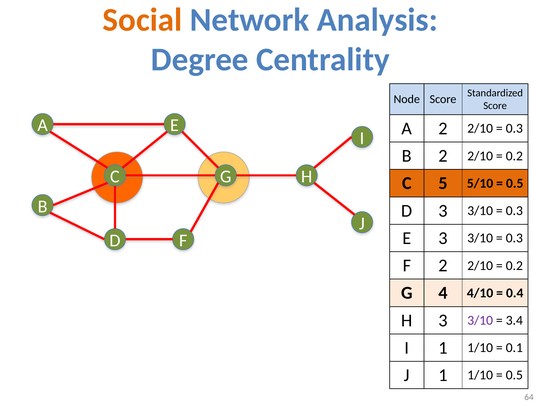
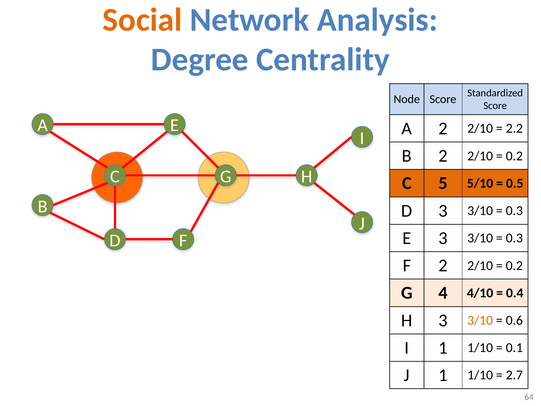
0.3: 0.3 -> 2.2 (514, 128)
3/10 colour: purple -> orange (480, 320)
3.4: 3.4 -> 0.6 (514, 320)
0.5: 0.5 -> 2.7 (514, 375)
